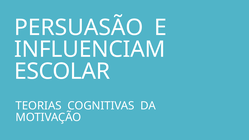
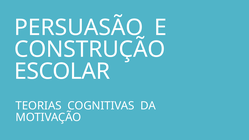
INFLUENCIAM: INFLUENCIAM -> CONSTRUÇÃO (90, 49)
